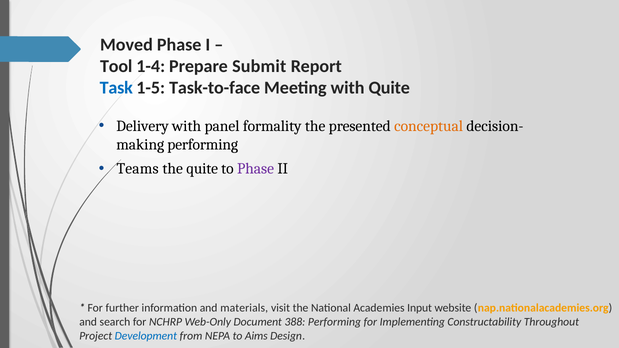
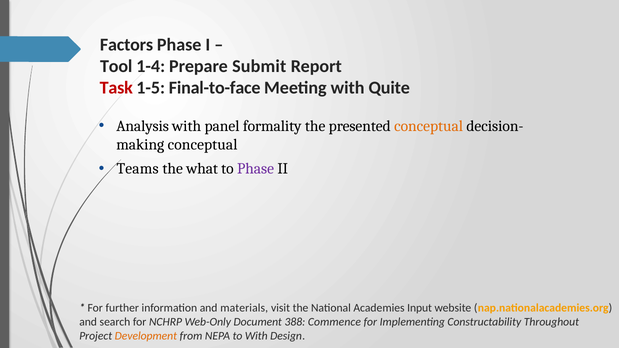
Moved: Moved -> Factors (127, 45)
Task colour: blue -> red (116, 88)
Task-to-face: Task-to-face -> Final-to-face (215, 88)
Delivery: Delivery -> Analysis (143, 126)
performing: performing -> conceptual (203, 145)
the quite: quite -> what (202, 169)
388 Performing: Performing -> Commence (334, 322)
Development colour: blue -> orange (146, 336)
to Aims: Aims -> With (256, 336)
